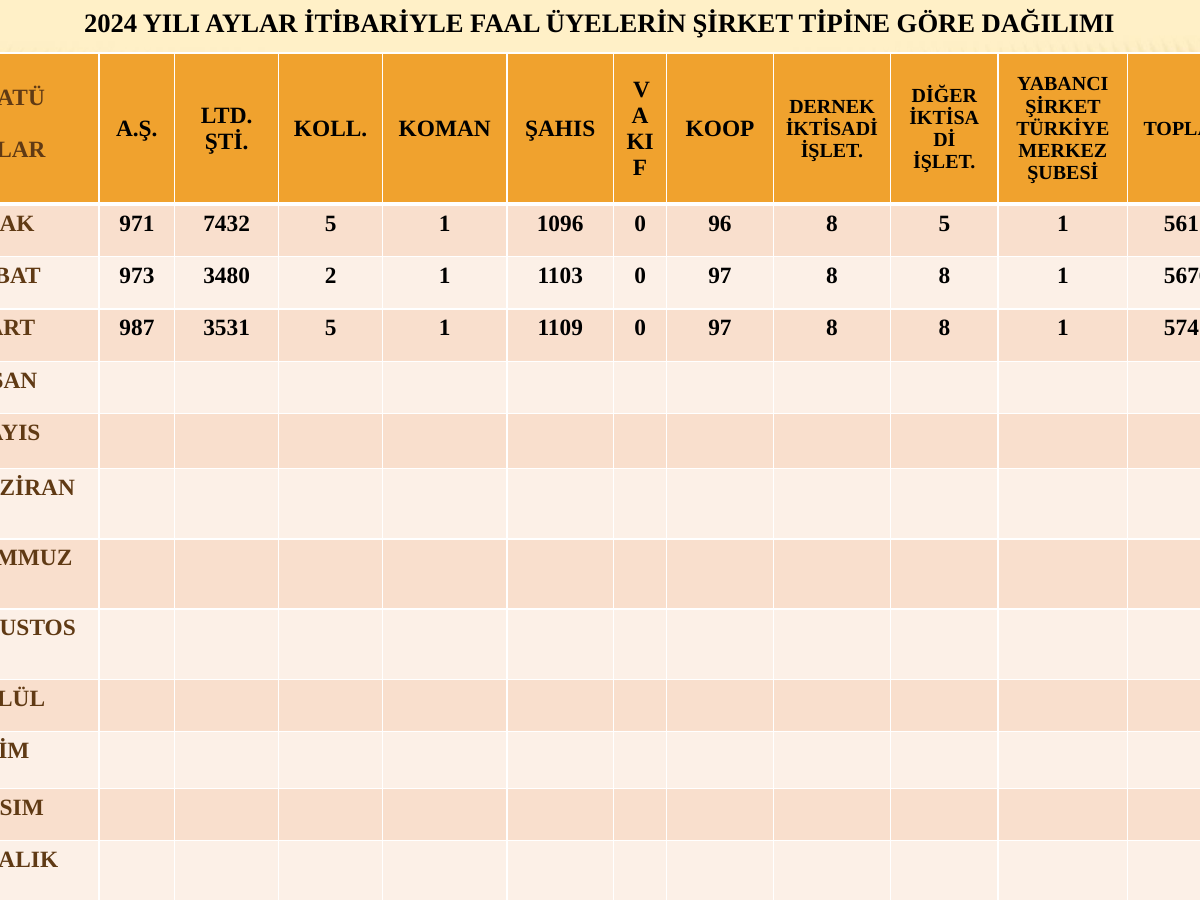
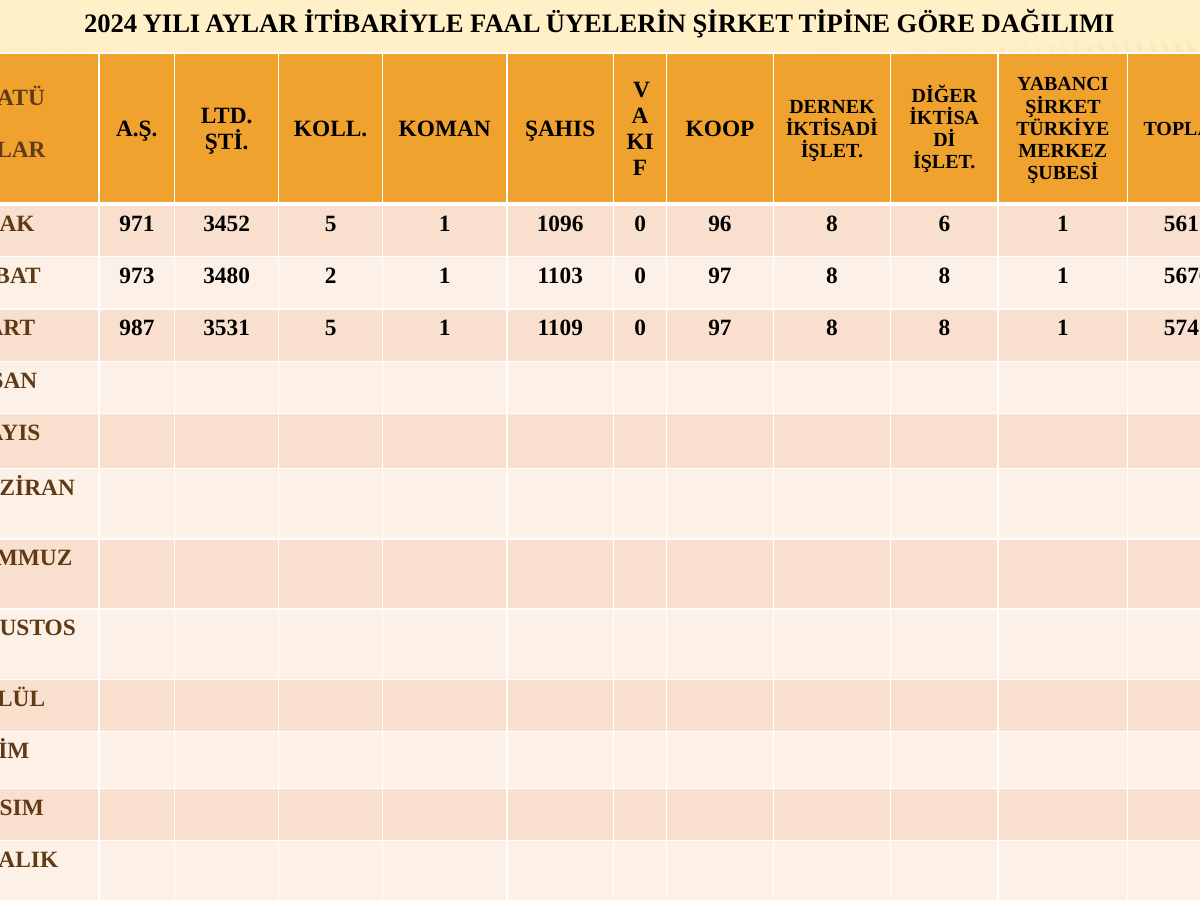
7432: 7432 -> 3452 (227, 223)
8 5: 5 -> 6 (944, 223)
